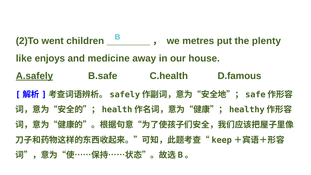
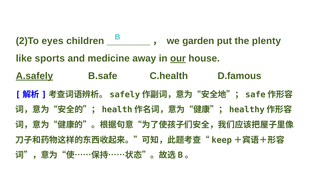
went: went -> eyes (53, 41)
metres: metres -> garden (198, 41)
enjoys: enjoys -> sports (50, 58)
our underline: none -> present (178, 58)
